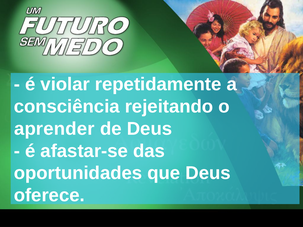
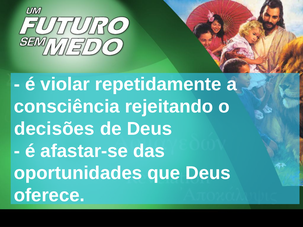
aprender: aprender -> decisões (54, 129)
